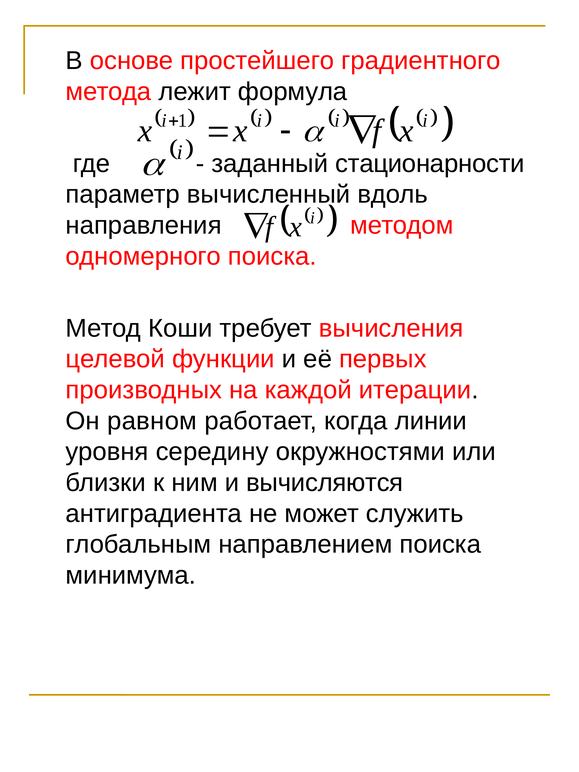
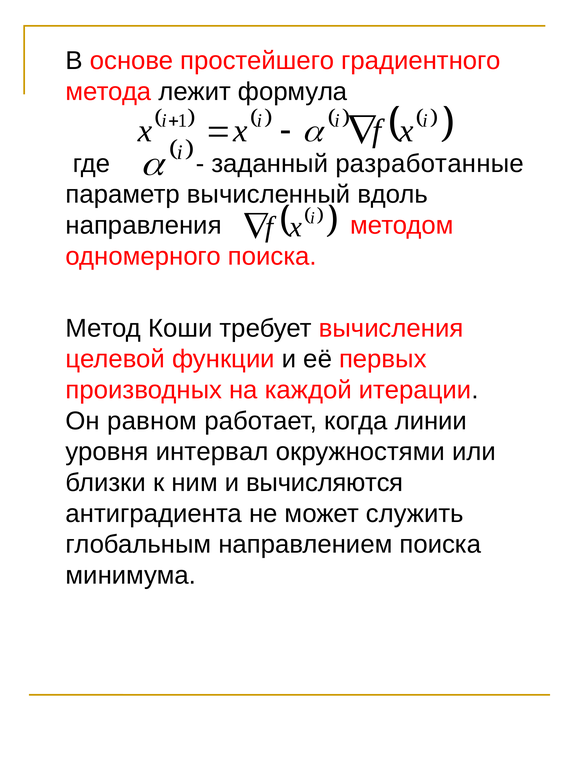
стационарности: стационарности -> разработанные (430, 164)
середину: середину -> интервал (212, 452)
